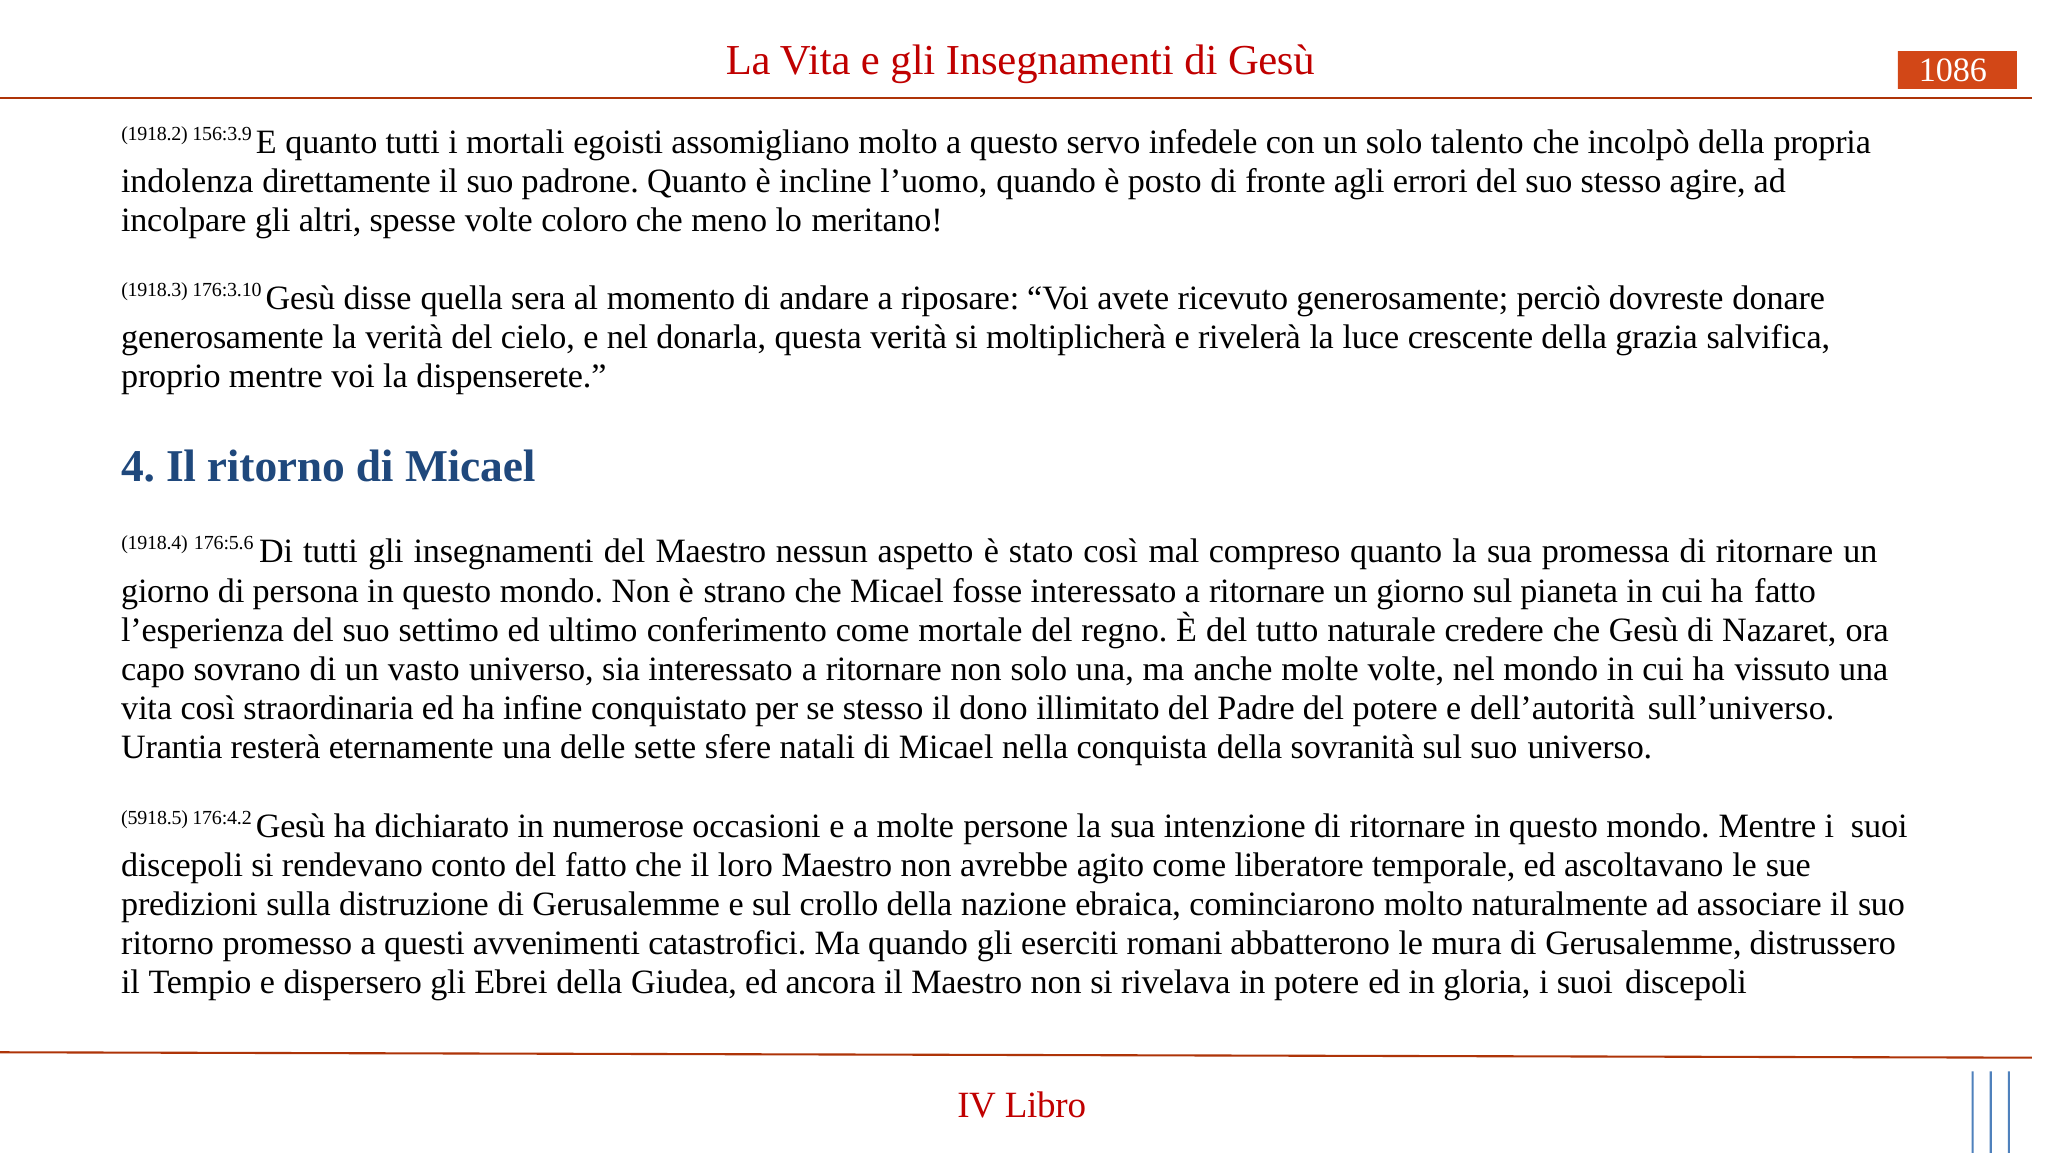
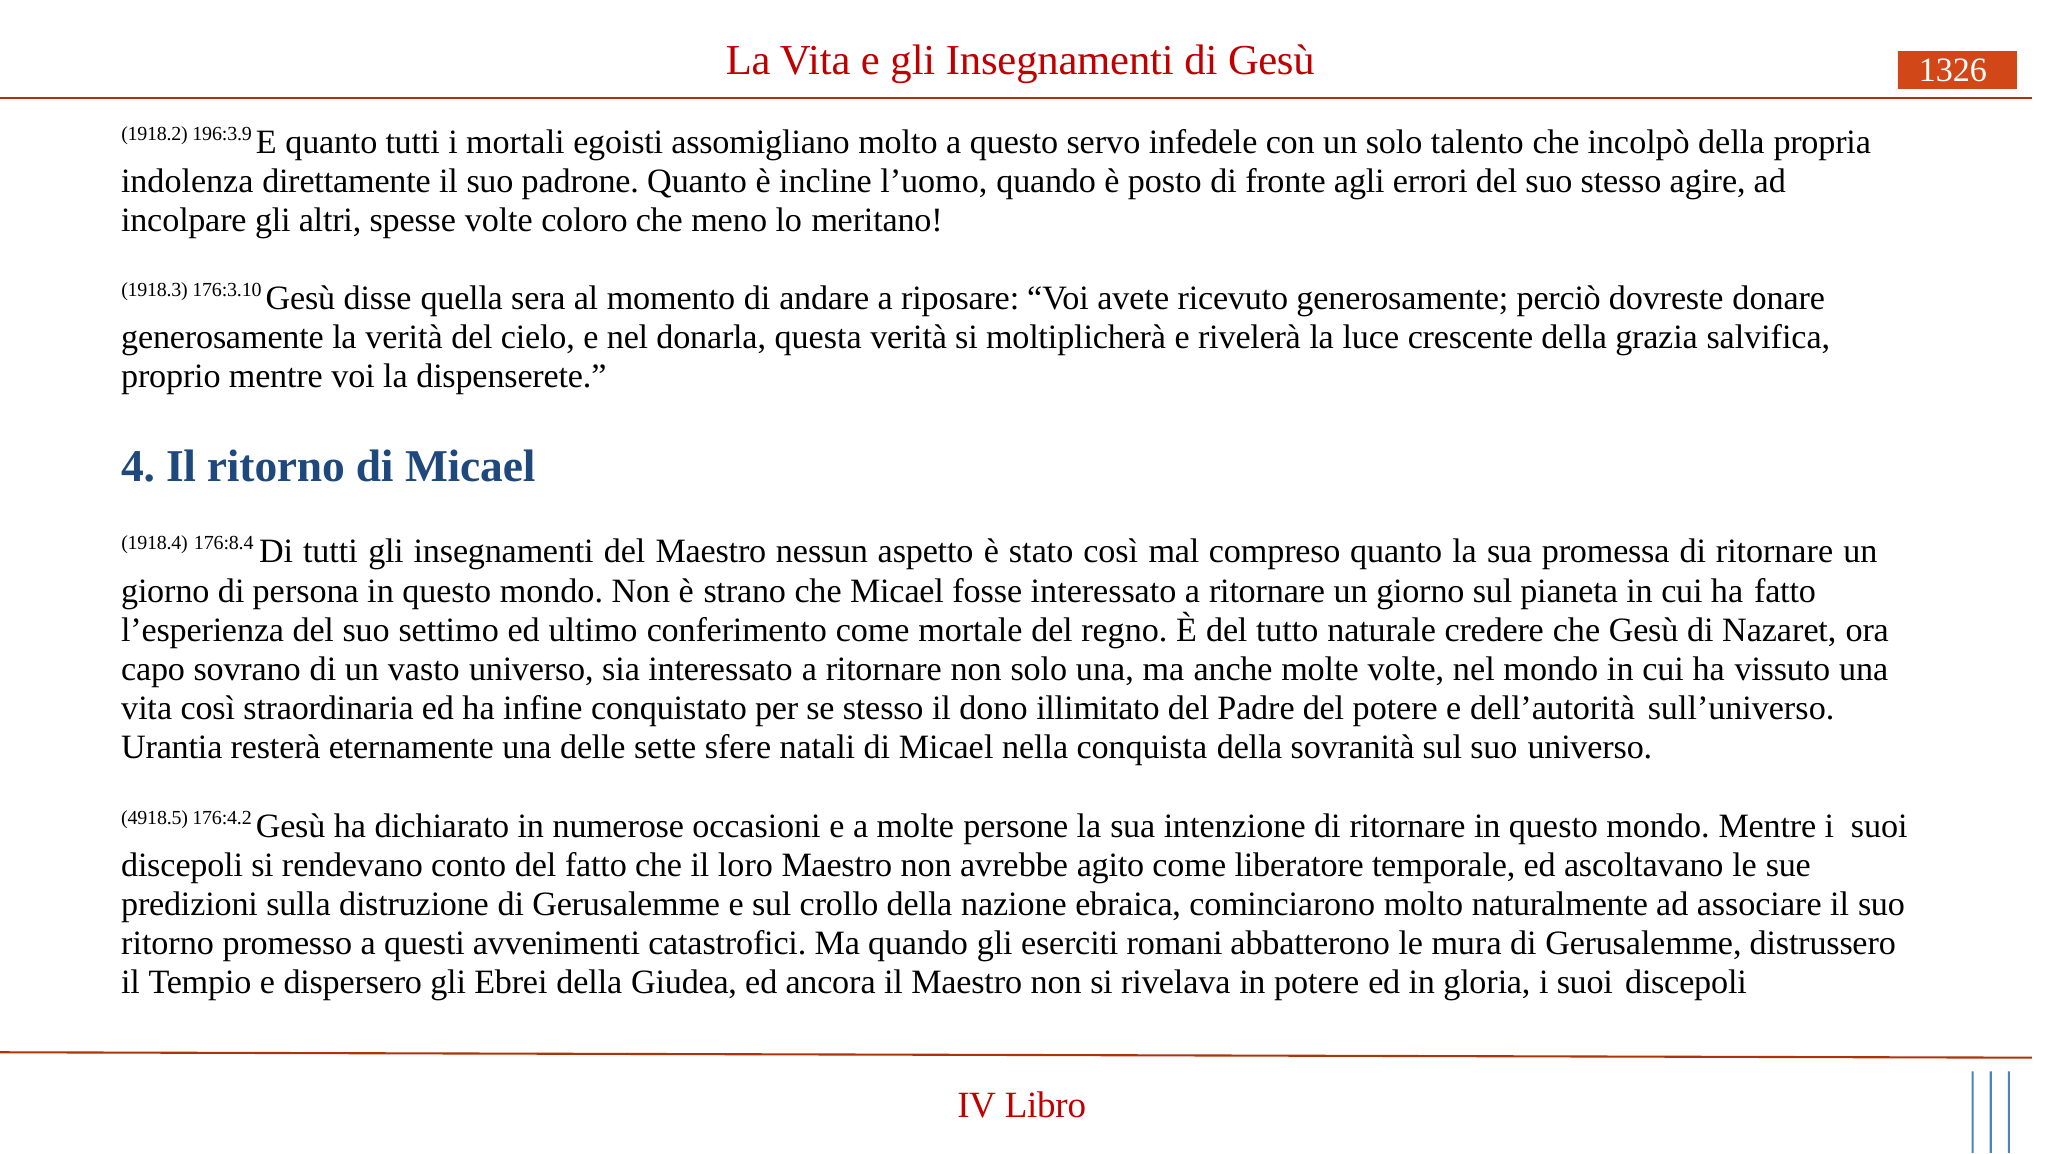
1086: 1086 -> 1326 (1953, 71)
156:3.9: 156:3.9 -> 196:3.9 (222, 133)
176:5.6: 176:5.6 -> 176:8.4 (224, 543)
5918.5: 5918.5 -> 4918.5 (155, 818)
